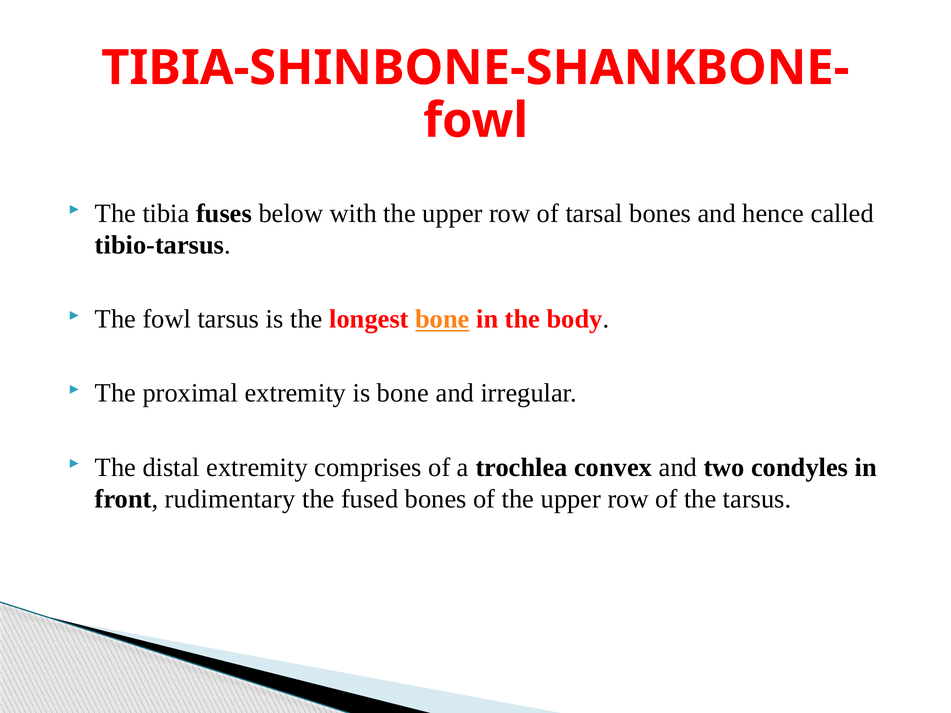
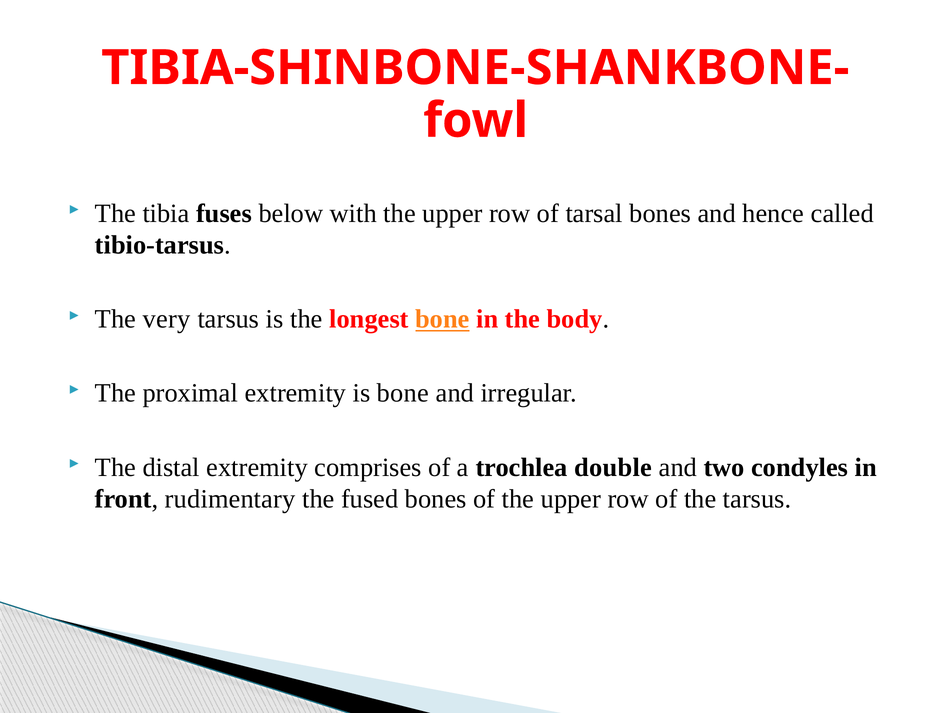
The fowl: fowl -> very (167, 319)
convex: convex -> double (613, 467)
